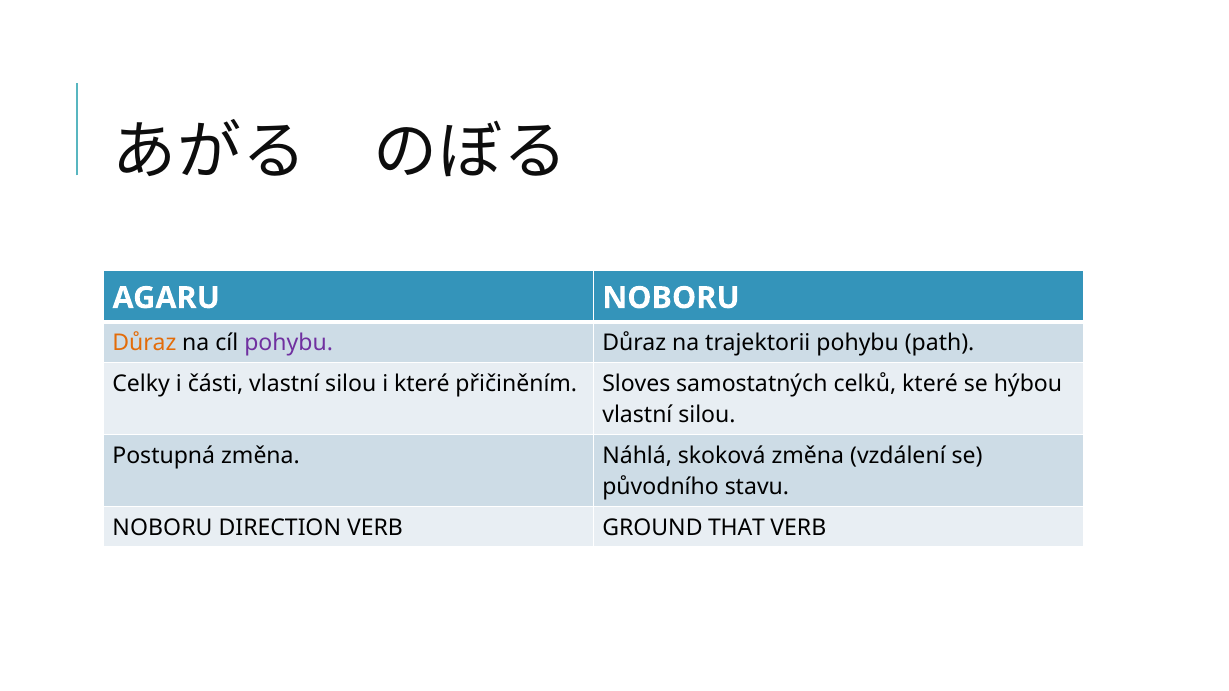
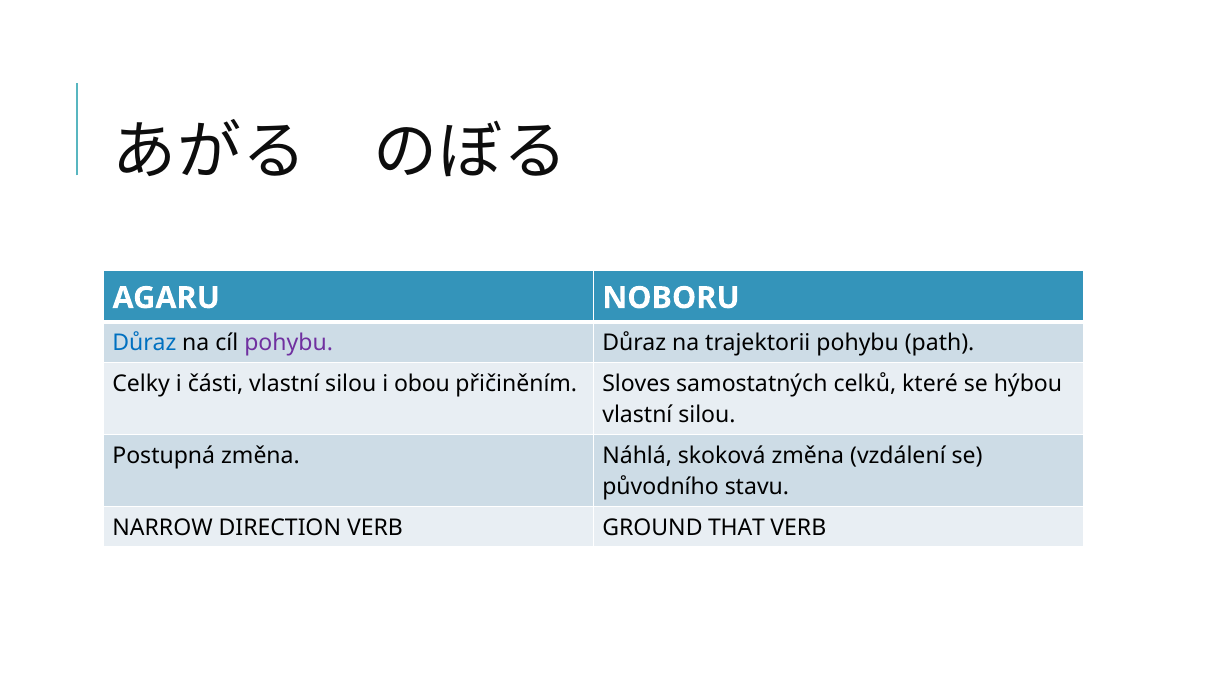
Důraz colour: orange -> blue (144, 344)
i které: které -> obou (422, 384)
NOBORU: NOBORU -> NARROW (163, 528)
